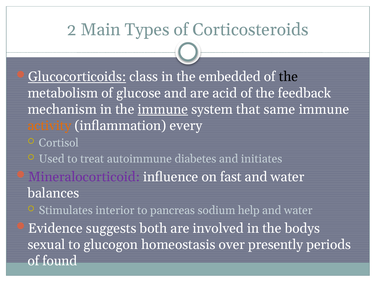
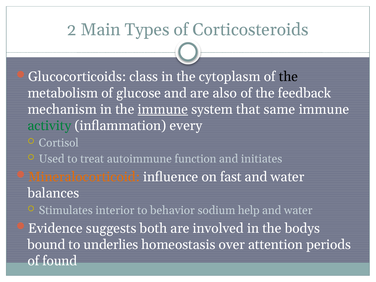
Glucocorticoids underline: present -> none (77, 77)
embedded: embedded -> cytoplasm (230, 77)
acid: acid -> also (225, 93)
activity colour: orange -> green (49, 126)
diabetes: diabetes -> function (195, 159)
Mineralocorticoid colour: purple -> orange (84, 177)
pancreas: pancreas -> behavior (172, 210)
sexual: sexual -> bound (46, 245)
glucogon: glucogon -> underlies (111, 245)
presently: presently -> attention (276, 245)
